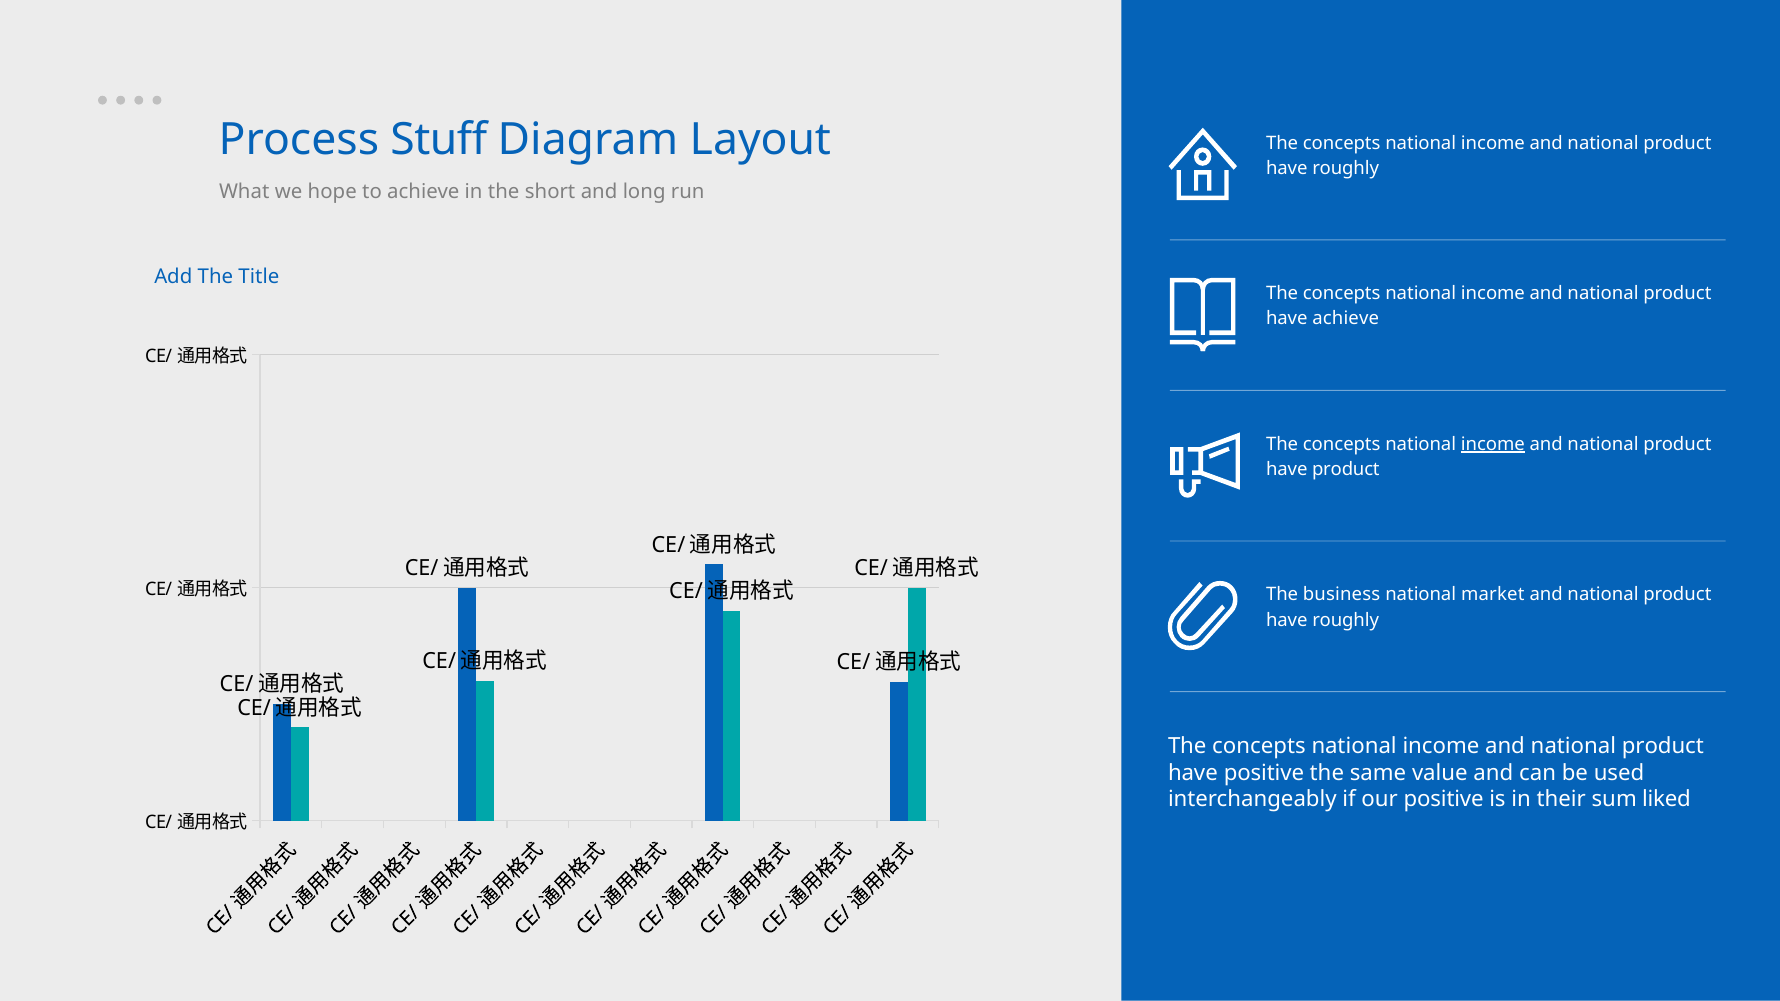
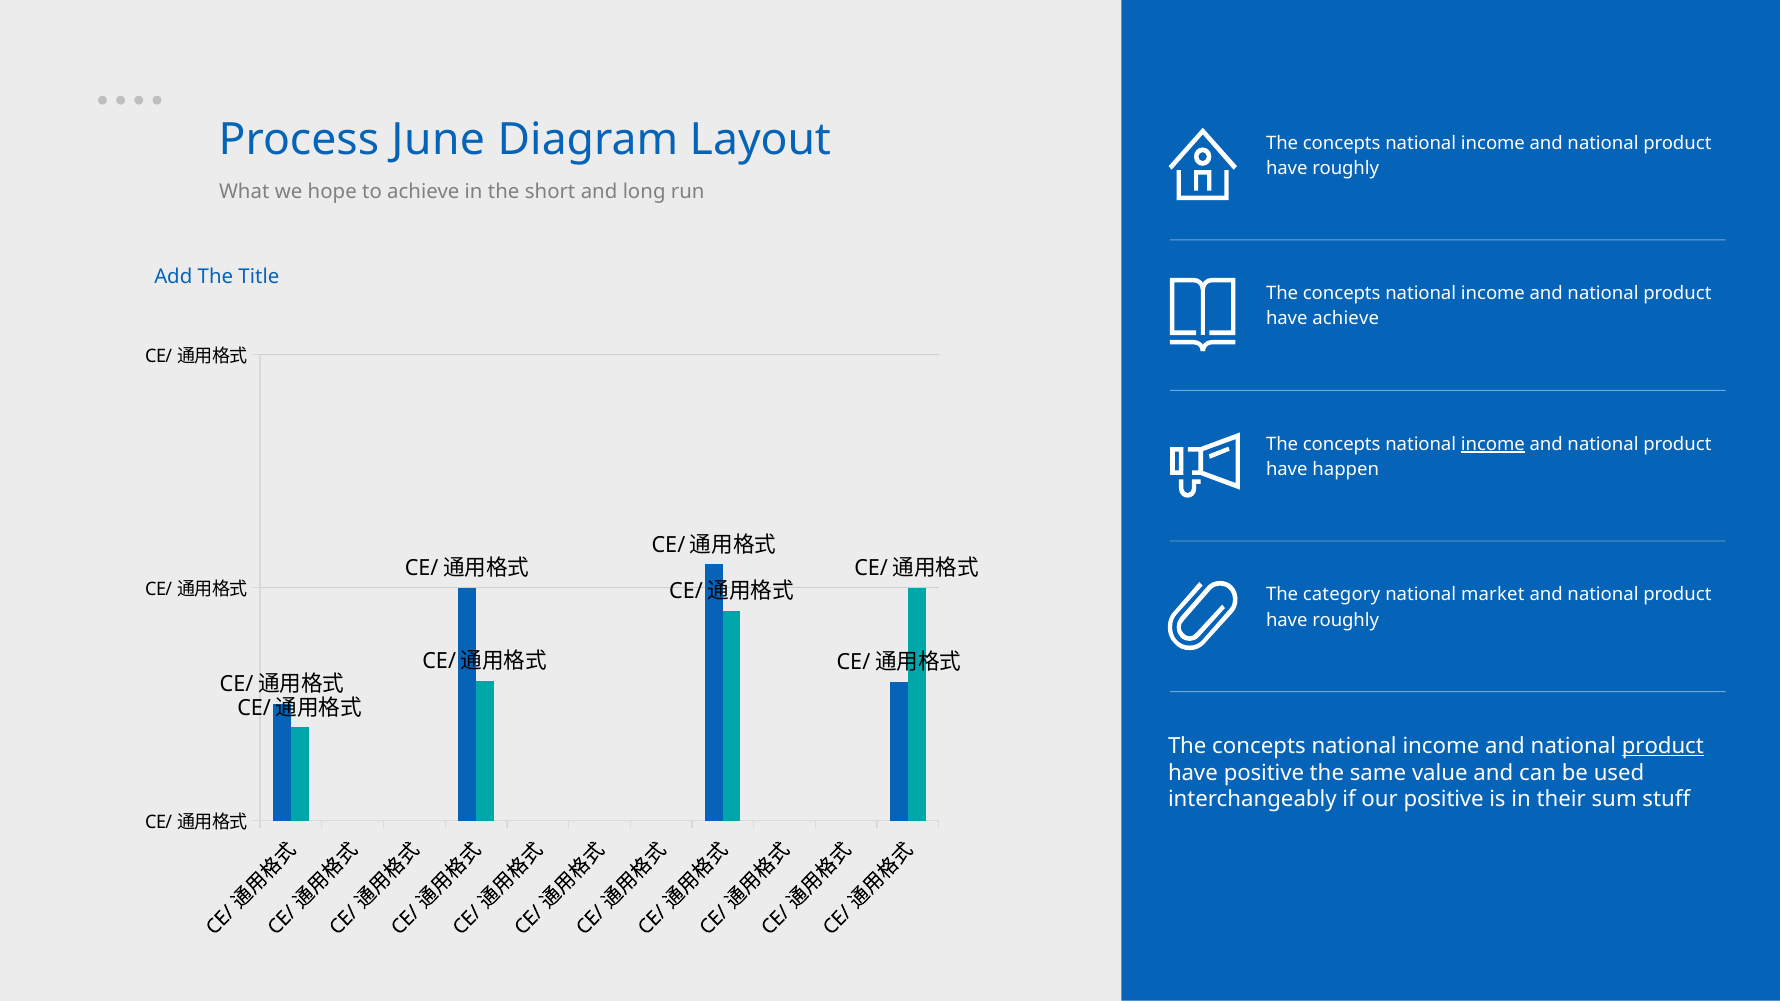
Stuff: Stuff -> June (438, 139)
have product: product -> happen (1346, 469)
business: business -> category (1342, 595)
product underline: none -> present (1663, 746)
liked: liked -> stuff (1666, 800)
